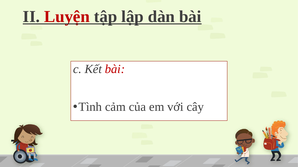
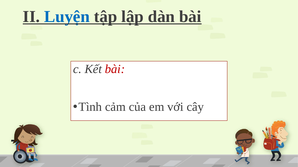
Luyện colour: red -> blue (67, 17)
